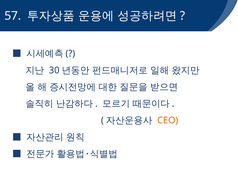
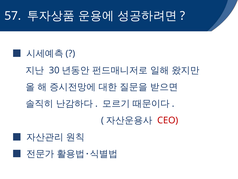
CEO colour: orange -> red (168, 120)
